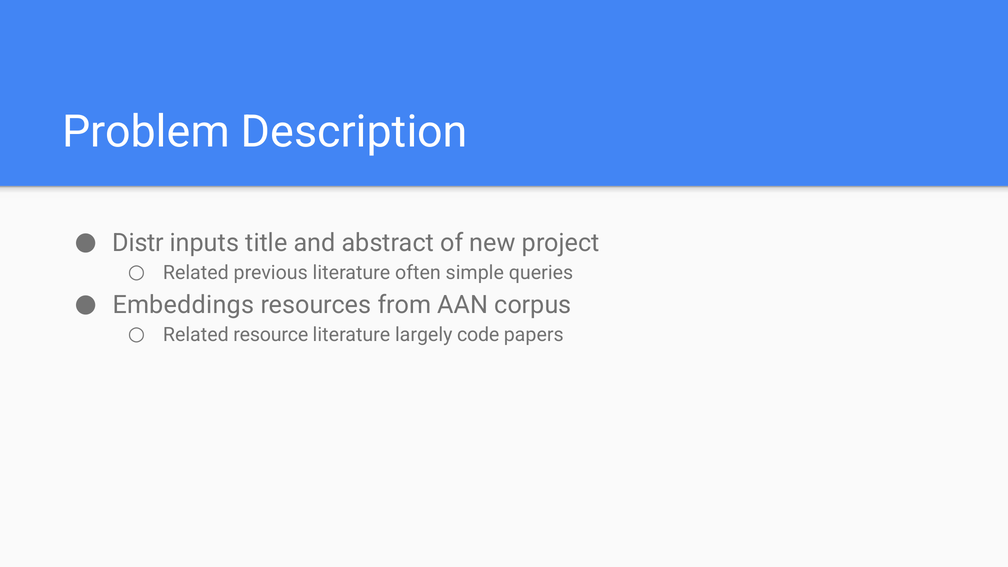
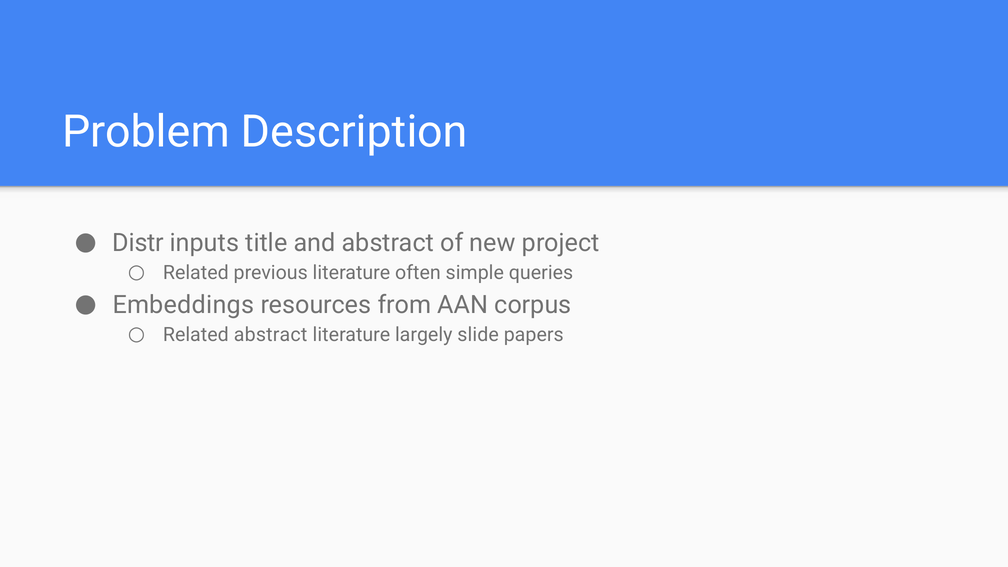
Related resource: resource -> abstract (271, 335)
code: code -> slide (478, 335)
